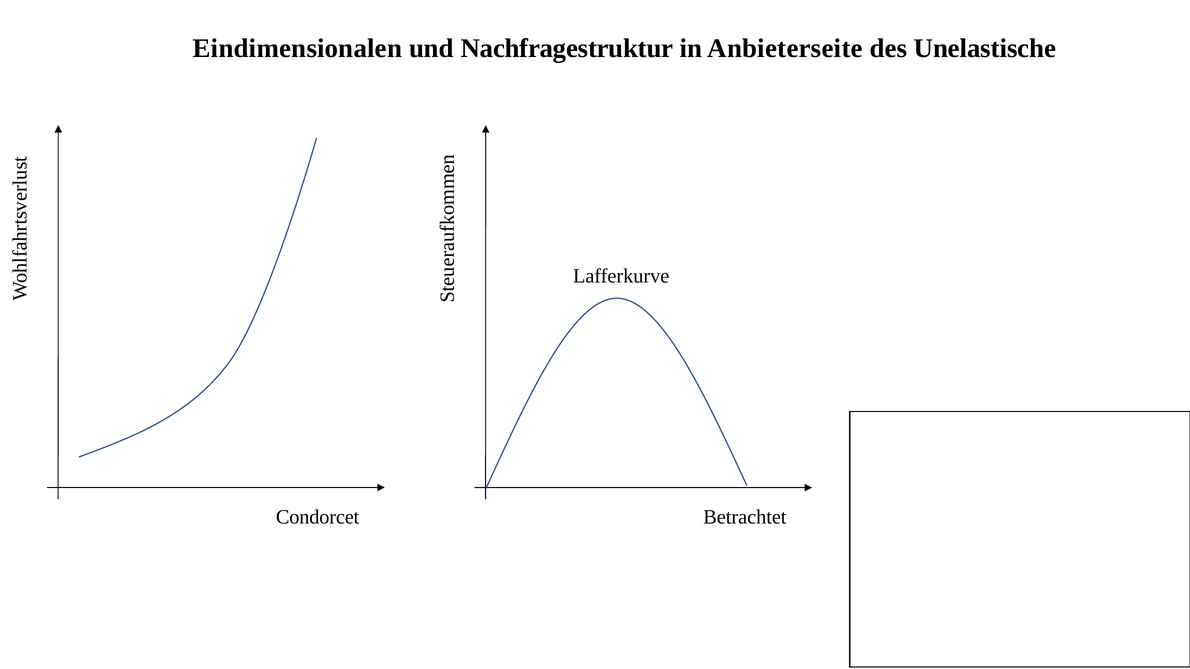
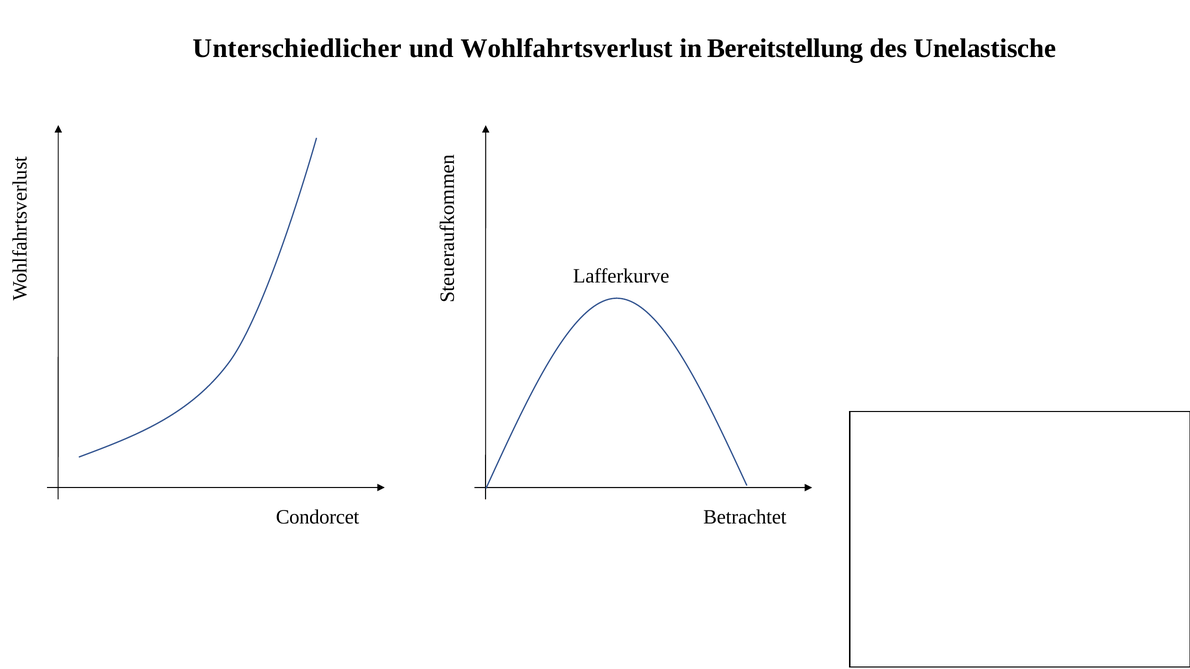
Eindimensionalen: Eindimensionalen -> Unterschiedlicher (297, 48)
Nachfragestruktur: Nachfragestruktur -> Wohlfahrtsverlust (567, 48)
Anbieterseite: Anbieterseite -> Bereitstellung (785, 48)
